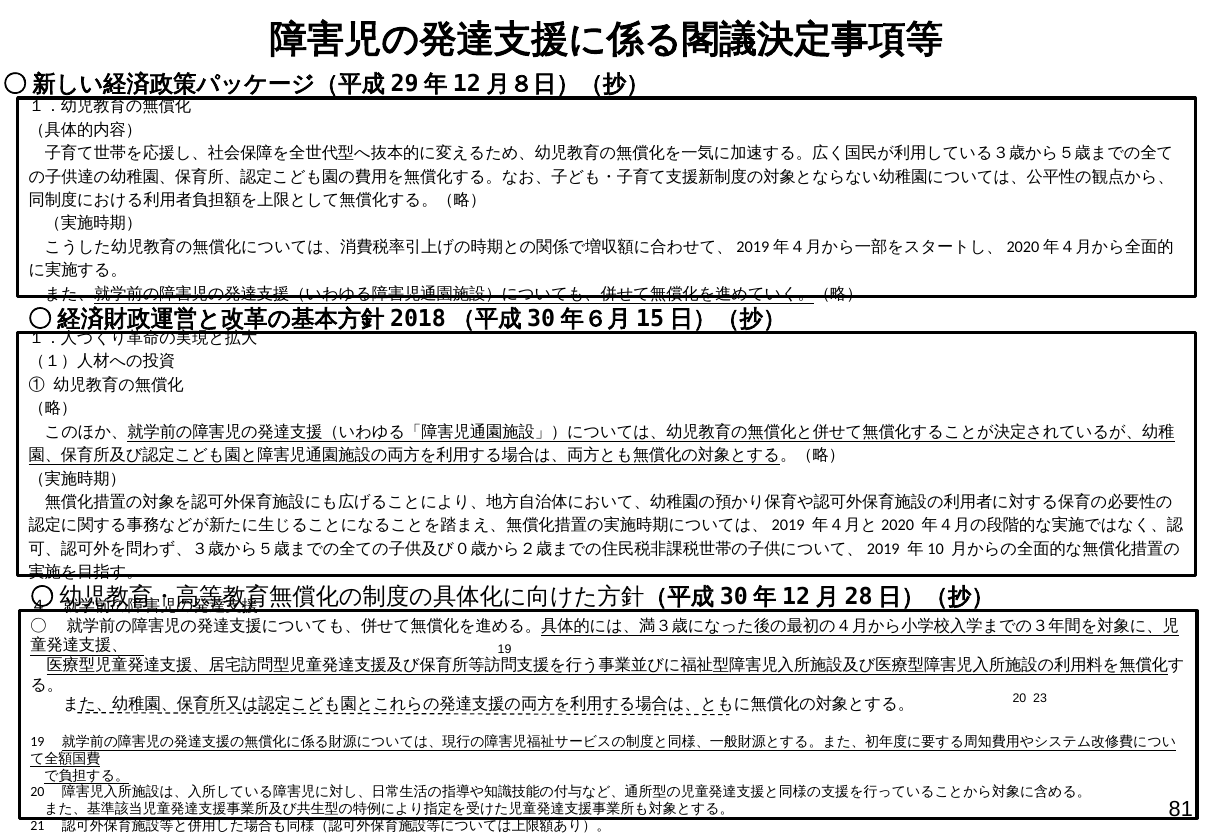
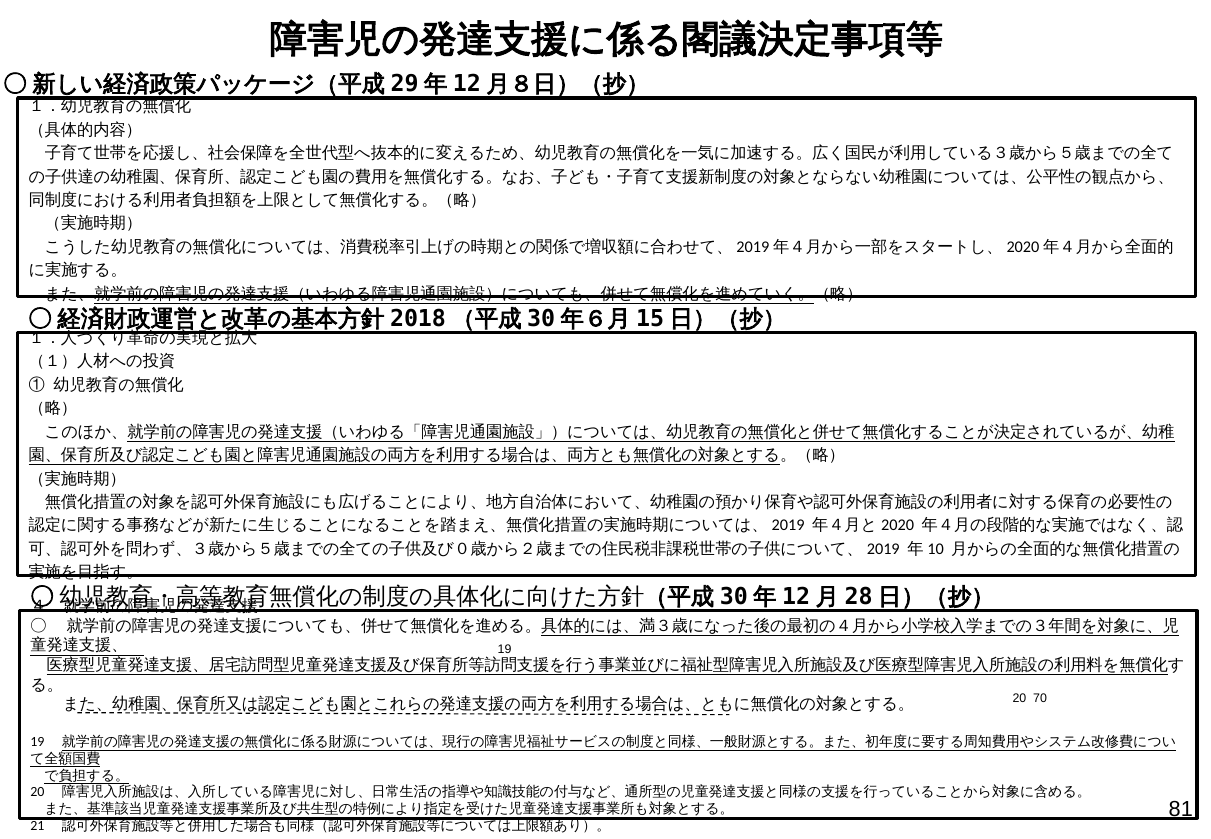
23: 23 -> 70 (1040, 698)
